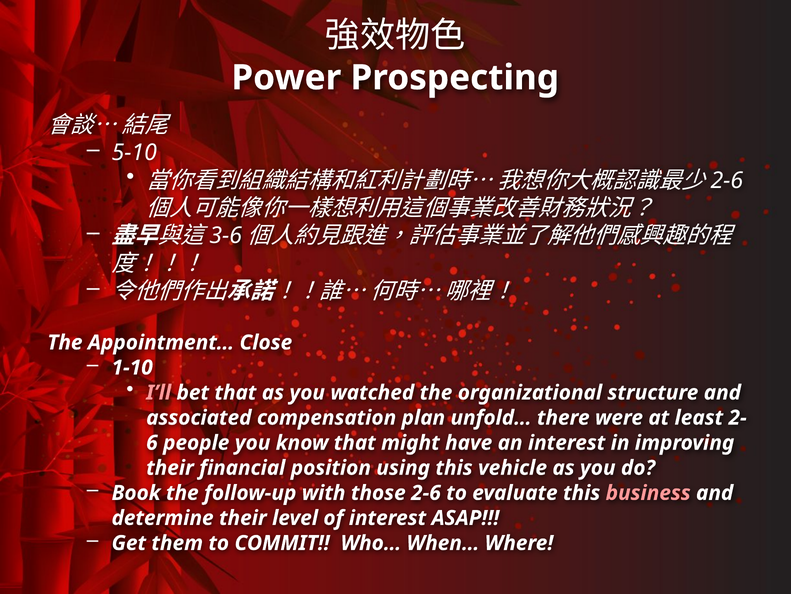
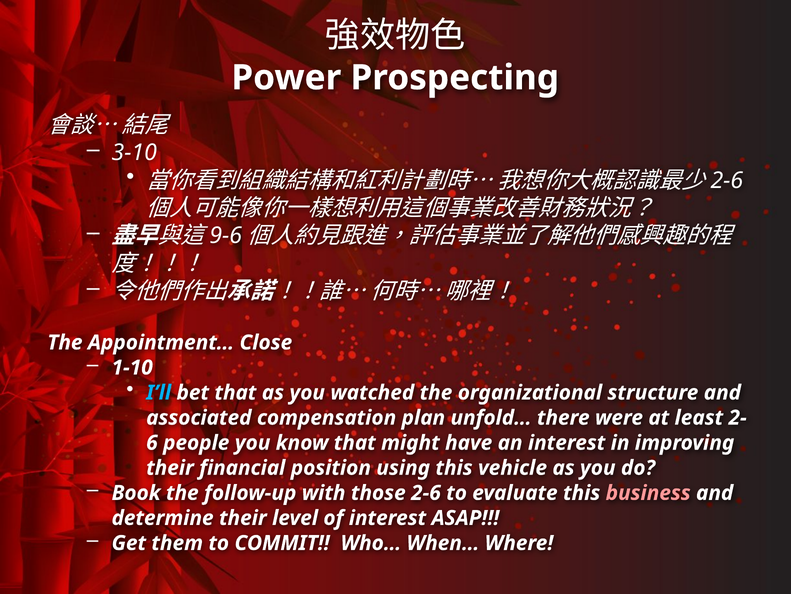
5-10: 5-10 -> 3-10 (134, 152)
3-6: 3-6 -> 9-6 (226, 236)
I’ll colour: pink -> light blue (159, 392)
